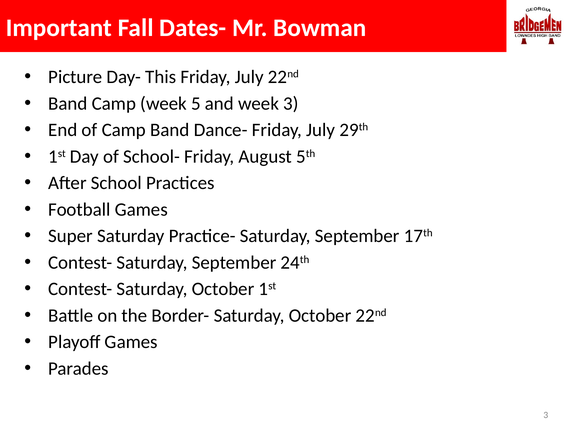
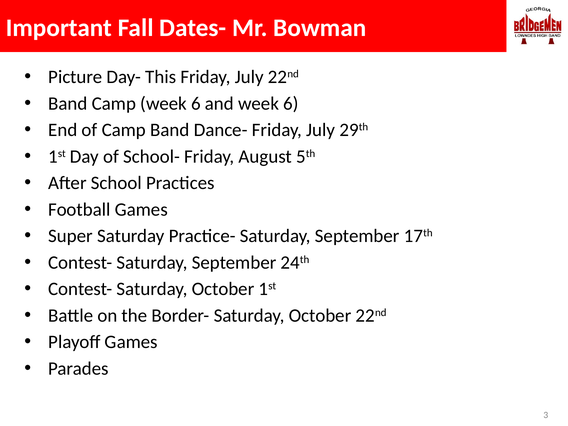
Camp week 5: 5 -> 6 (196, 104)
and week 3: 3 -> 6 (291, 104)
